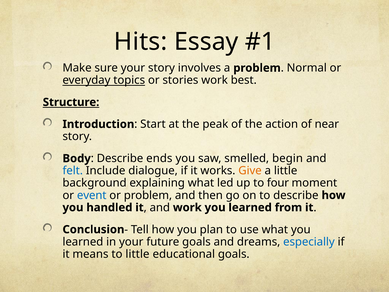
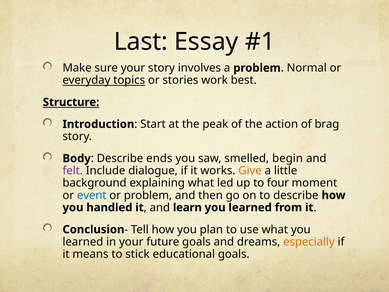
Hits: Hits -> Last (141, 42)
near: near -> brag (327, 124)
felt colour: blue -> purple (73, 171)
and work: work -> learn (187, 207)
especially colour: blue -> orange (309, 242)
to little: little -> stick (137, 254)
